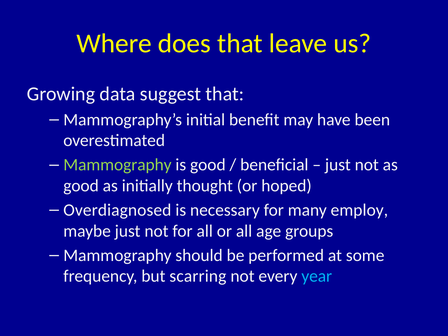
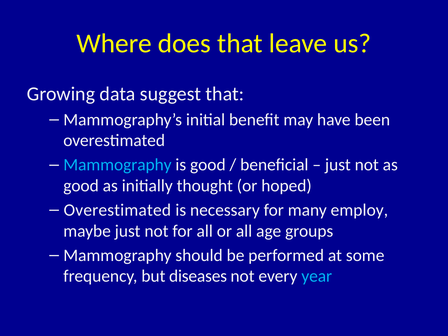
Mammography colour: light green -> light blue (117, 165)
Overdiagnosed: Overdiagnosed -> Overestimated (117, 210)
scarring: scarring -> diseases (198, 276)
